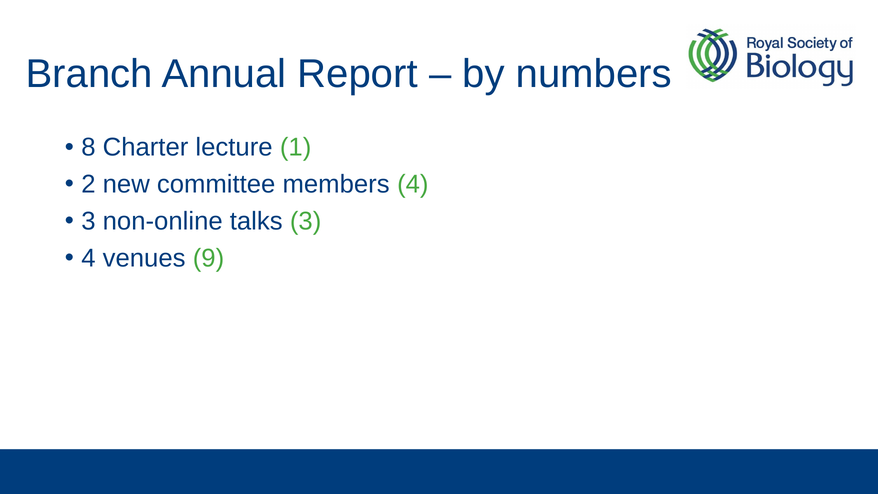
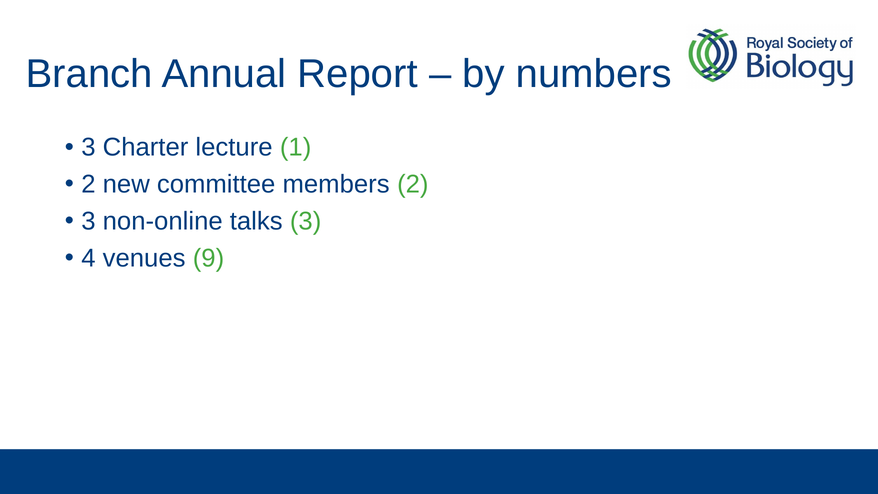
8: 8 -> 3 (88, 147)
members 4: 4 -> 2 (413, 184)
